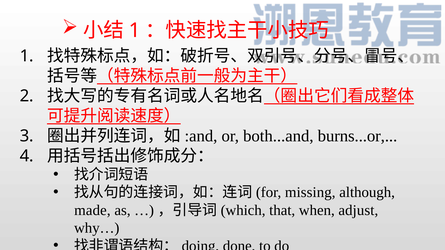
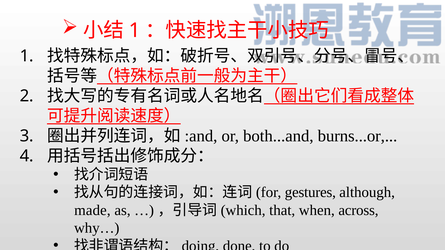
missing: missing -> gestures (310, 193)
adjust: adjust -> across (358, 210)
